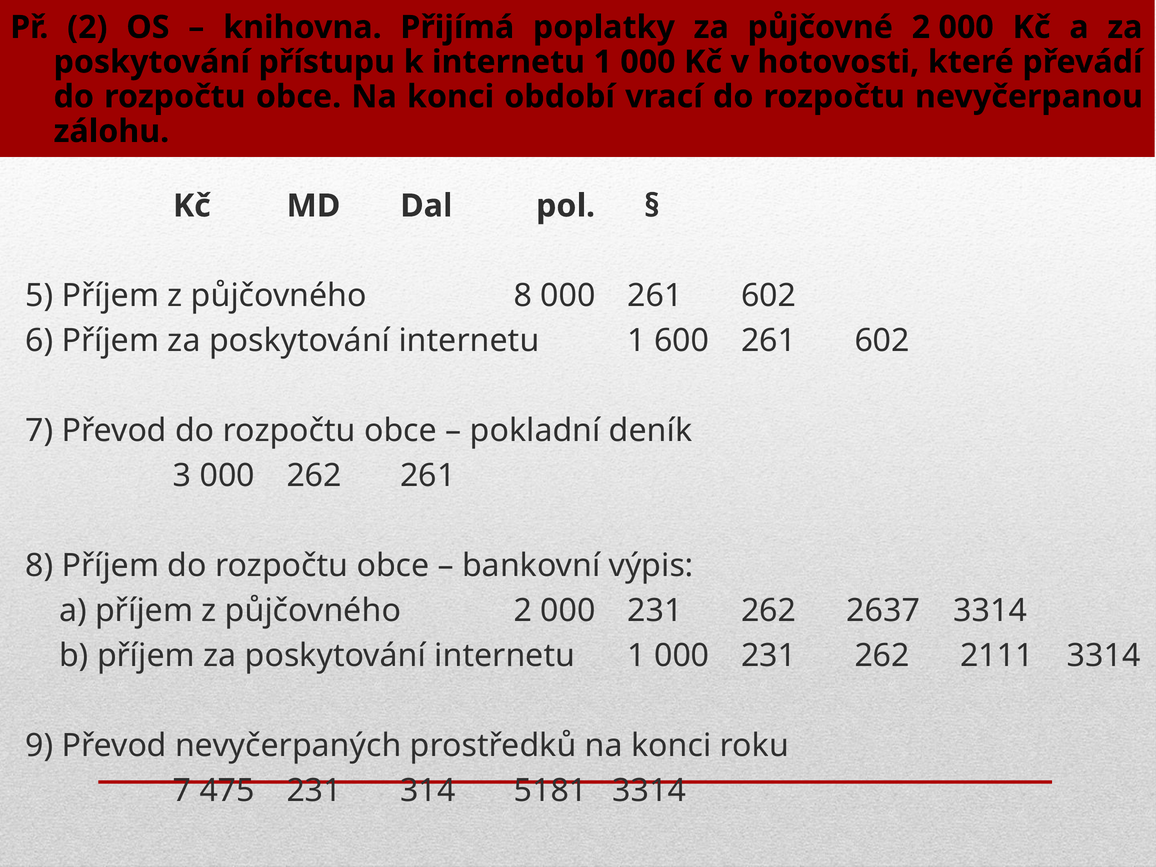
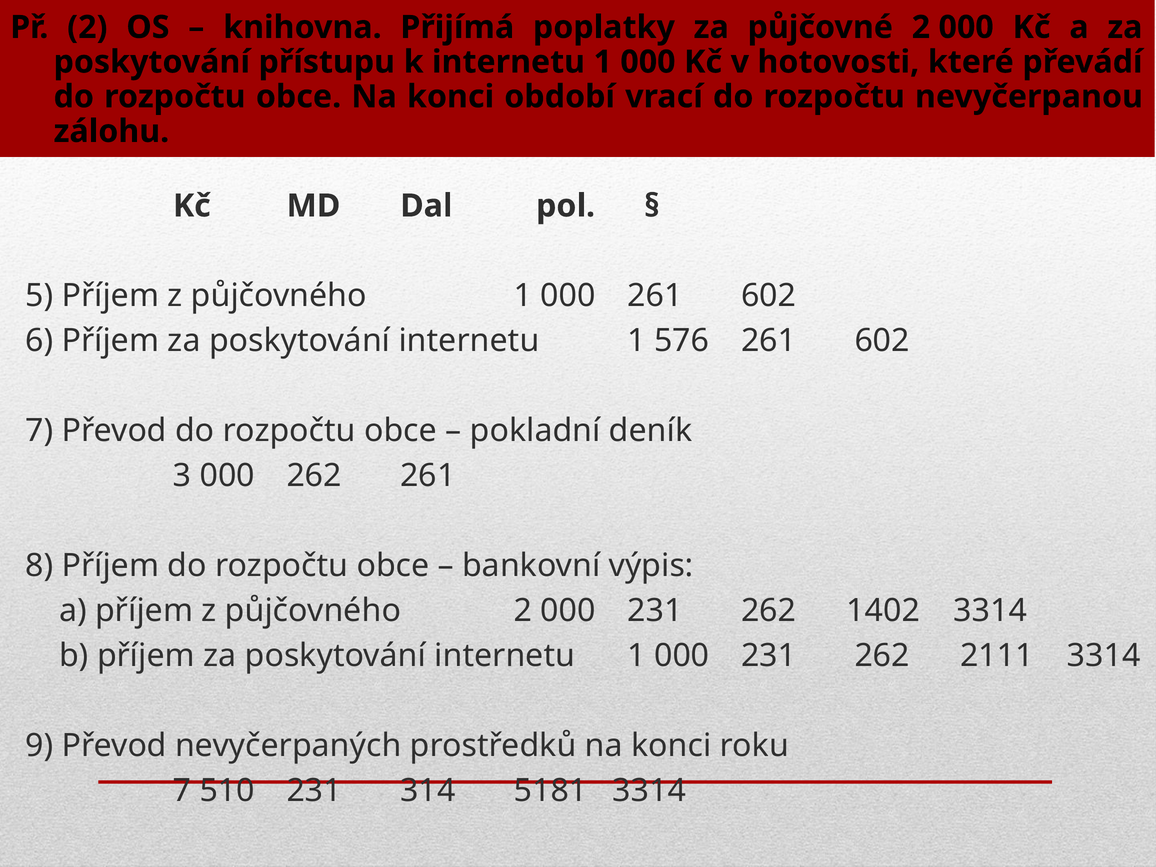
půjčovného 8: 8 -> 1 (523, 296)
600: 600 -> 576 (682, 341)
2637: 2637 -> 1402 (883, 611)
475: 475 -> 510 (227, 790)
